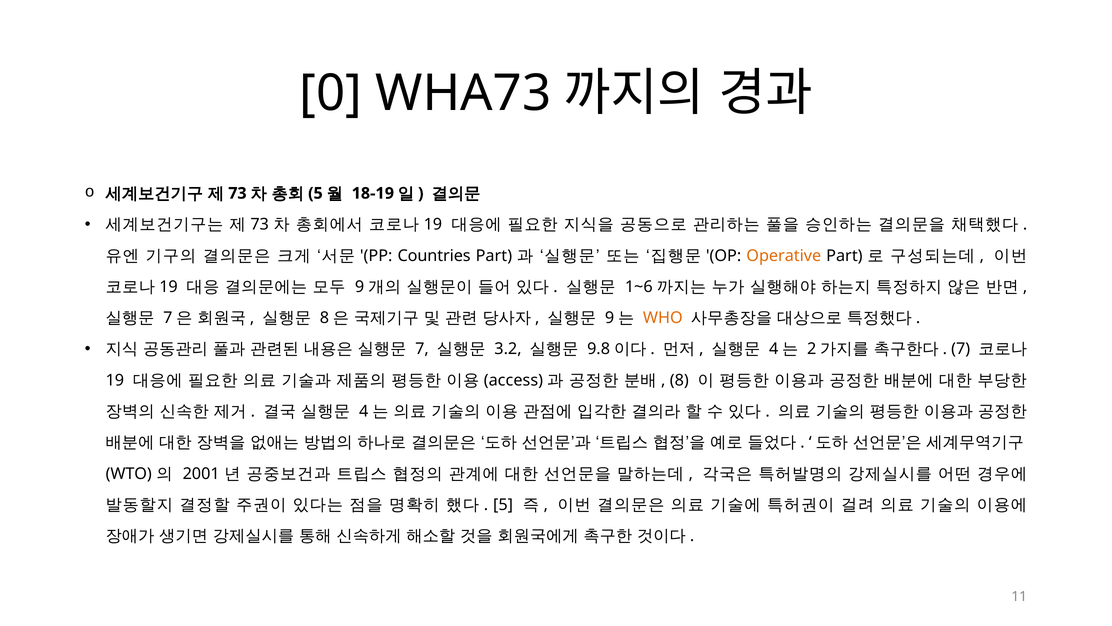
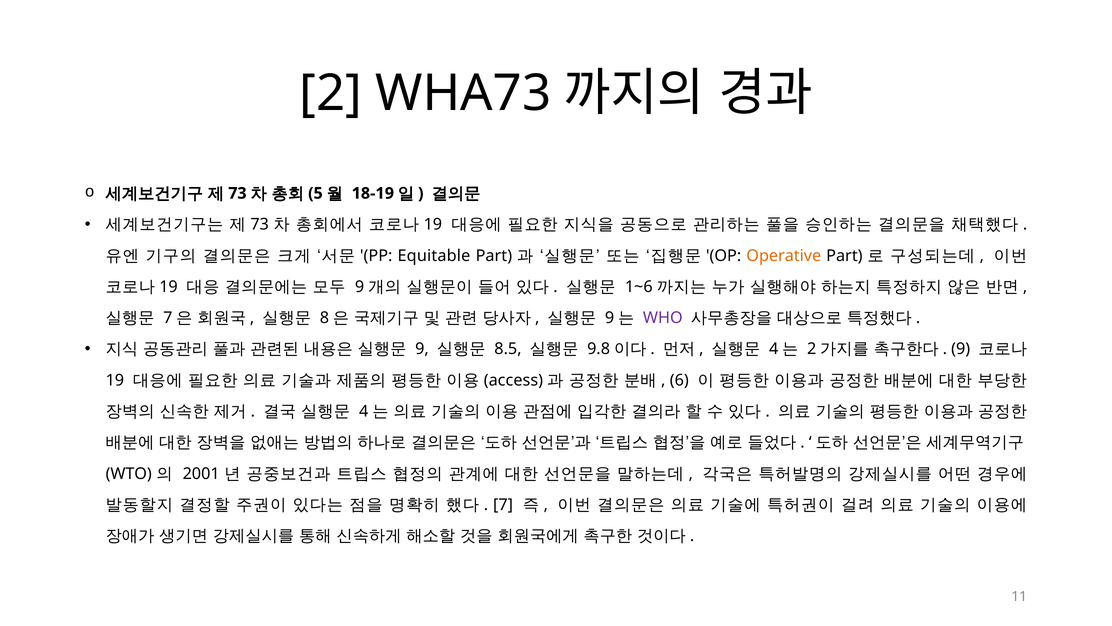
0: 0 -> 2 (331, 93)
Countries: Countries -> Equitable (434, 255)
WHO colour: orange -> purple (663, 318)
7: 7 -> 9 (422, 349)
3.2: 3.2 -> 8.5 (508, 349)
7: 7 -> 9 (961, 349)
8: 8 -> 6 (679, 380)
5: 5 -> 7 (503, 504)
